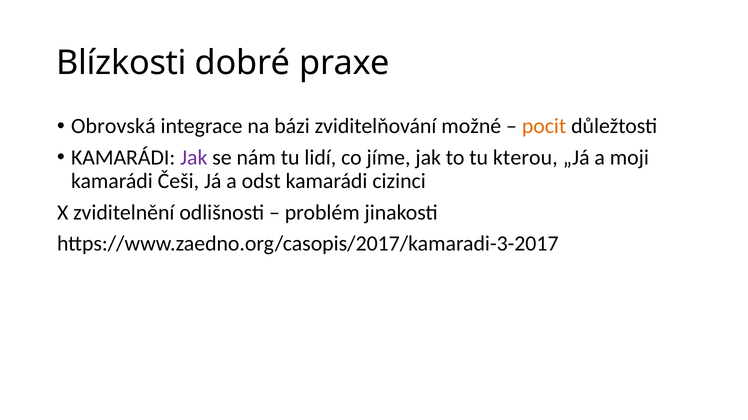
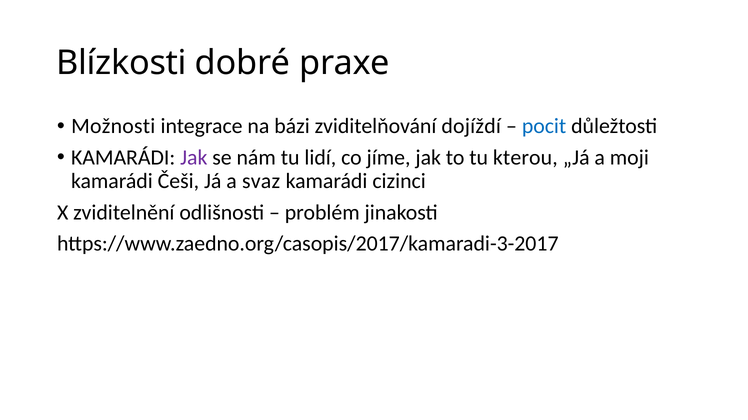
Obrovská: Obrovská -> Možnosti (113, 126)
možné: možné -> dojíždí (471, 126)
pocit colour: orange -> blue (544, 126)
odst: odst -> svaz (261, 181)
